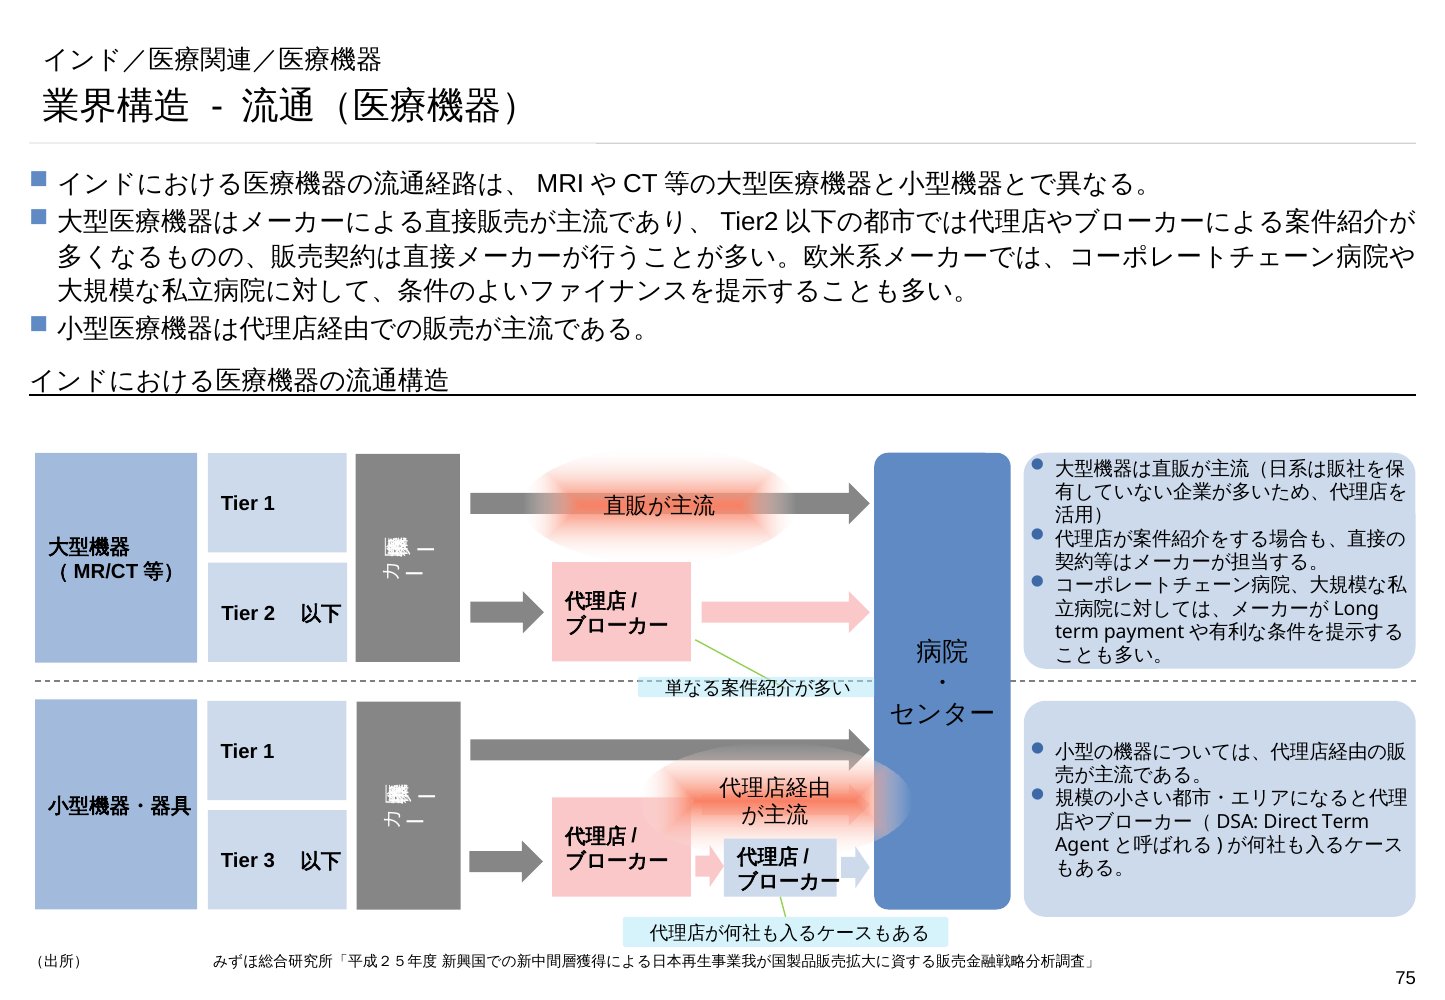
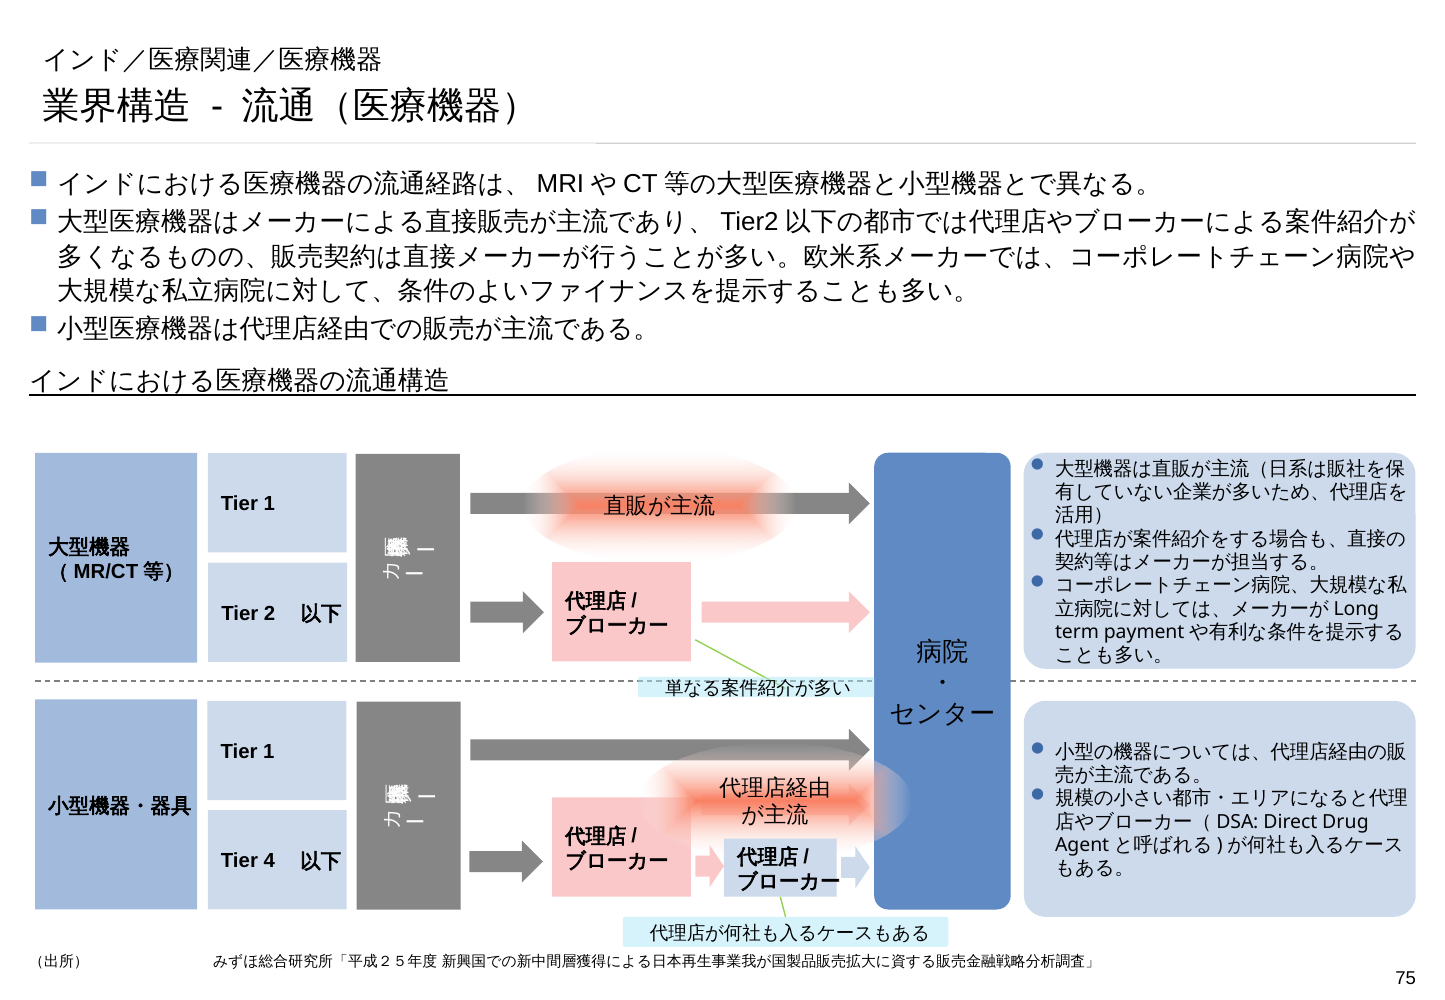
Direct Term: Term -> Drug (1345, 822)
3: 3 -> 4 (269, 862)
